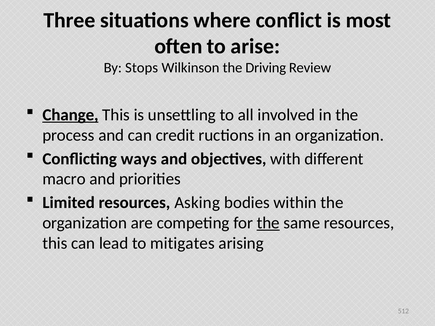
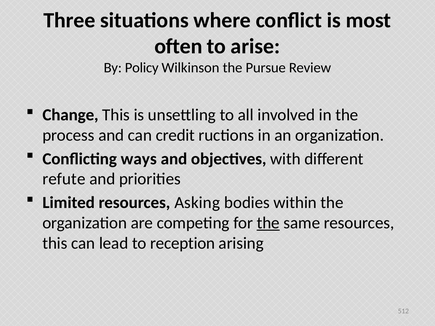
Stops: Stops -> Policy (142, 68)
Driving: Driving -> Pursue (266, 68)
Change underline: present -> none (70, 115)
macro: macro -> refute (64, 179)
mitigates: mitigates -> reception (183, 243)
